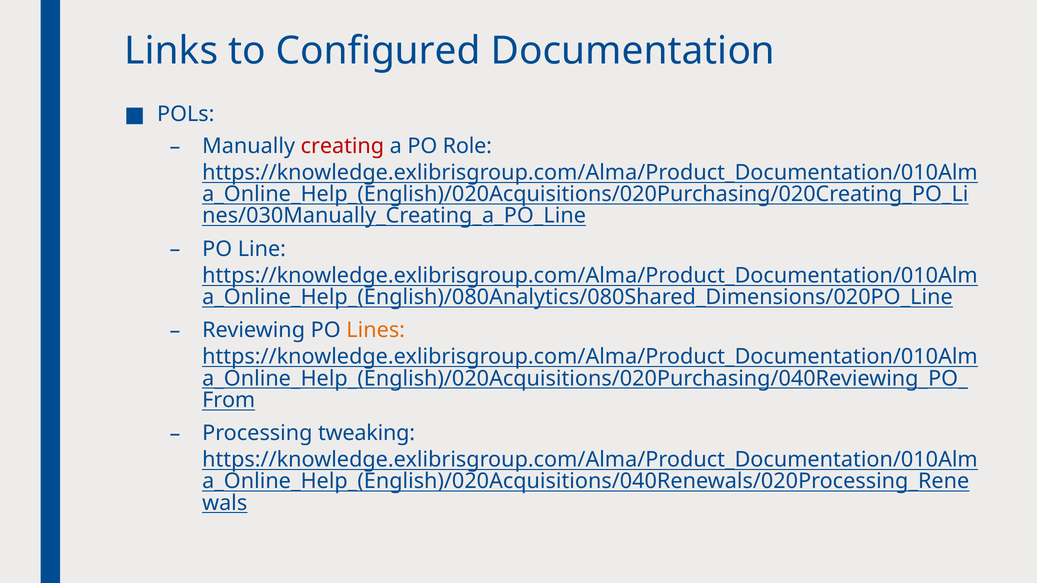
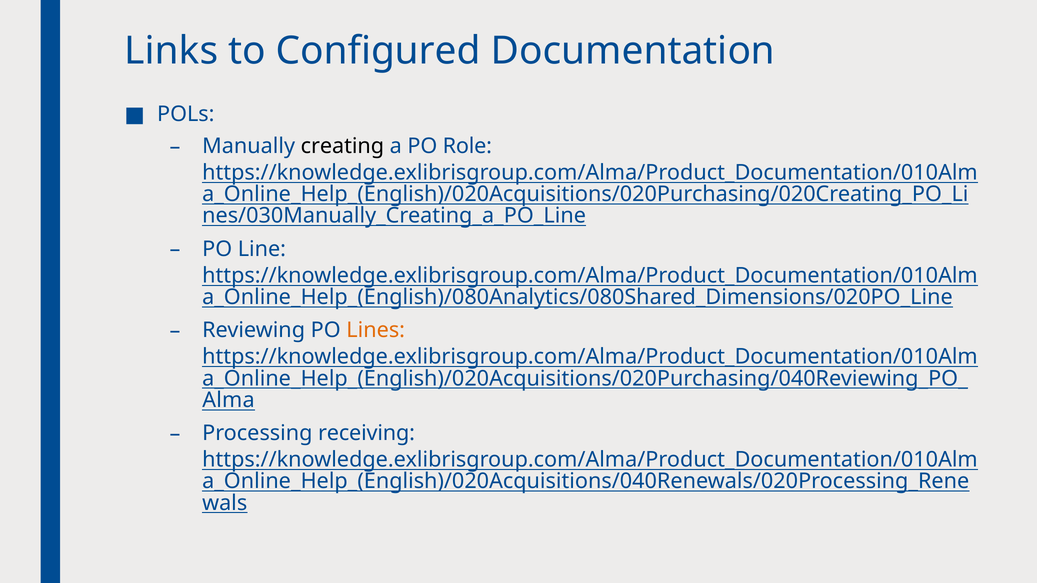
creating colour: red -> black (342, 146)
From: From -> Alma (228, 400)
tweaking: tweaking -> receiving (367, 433)
